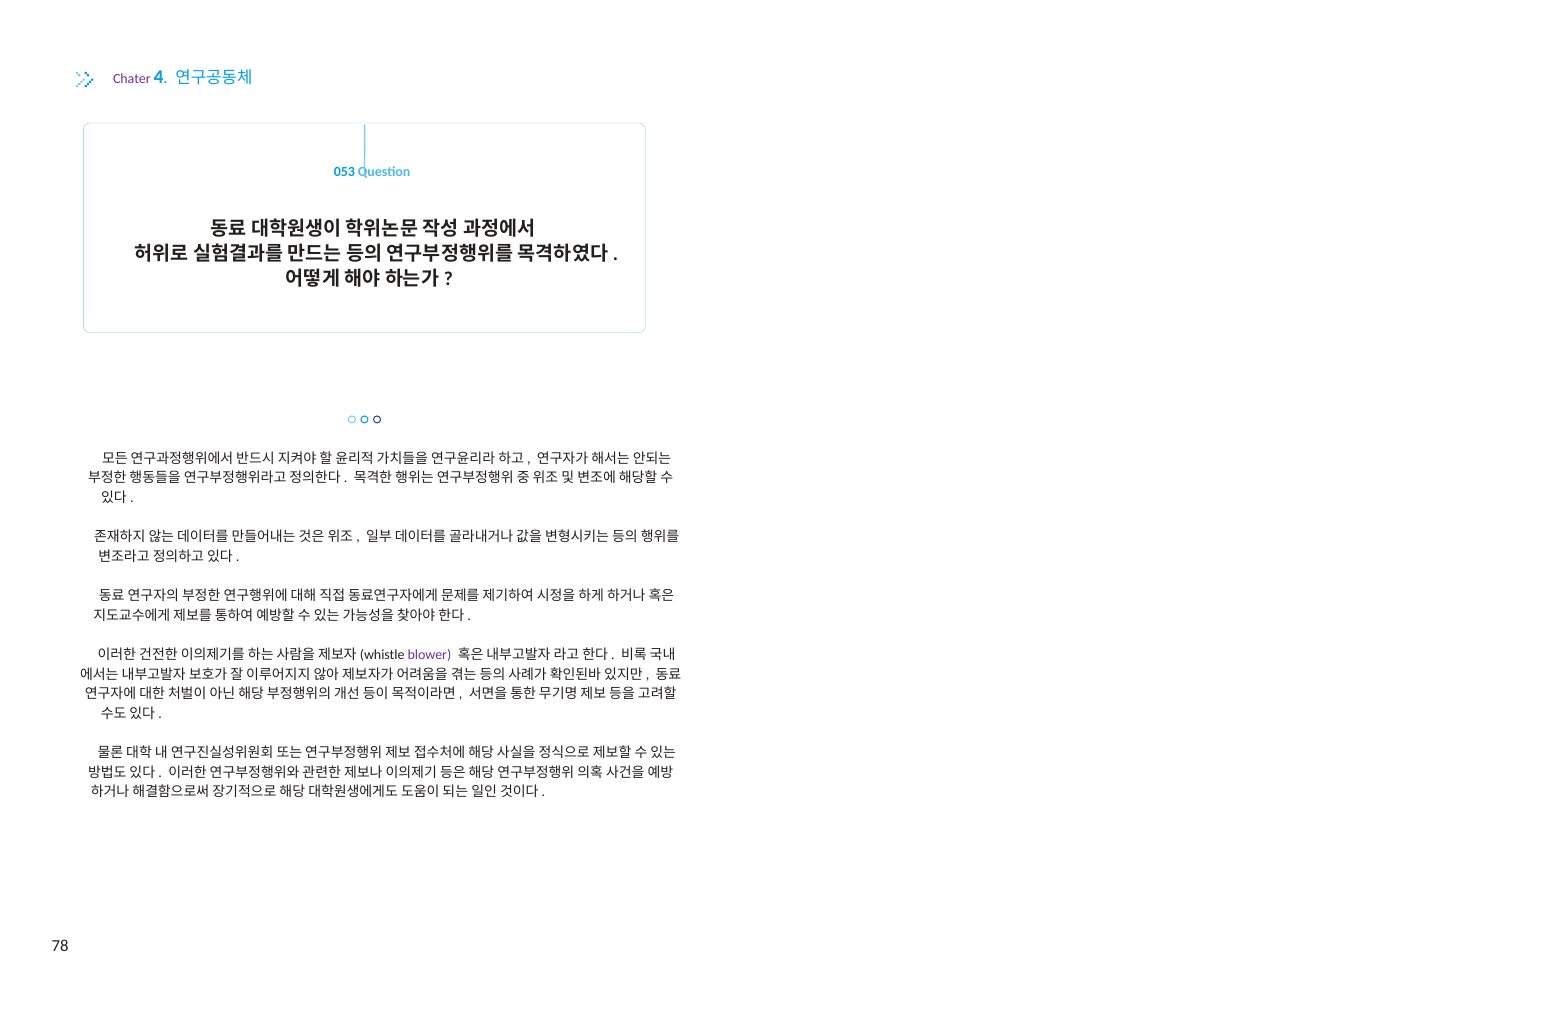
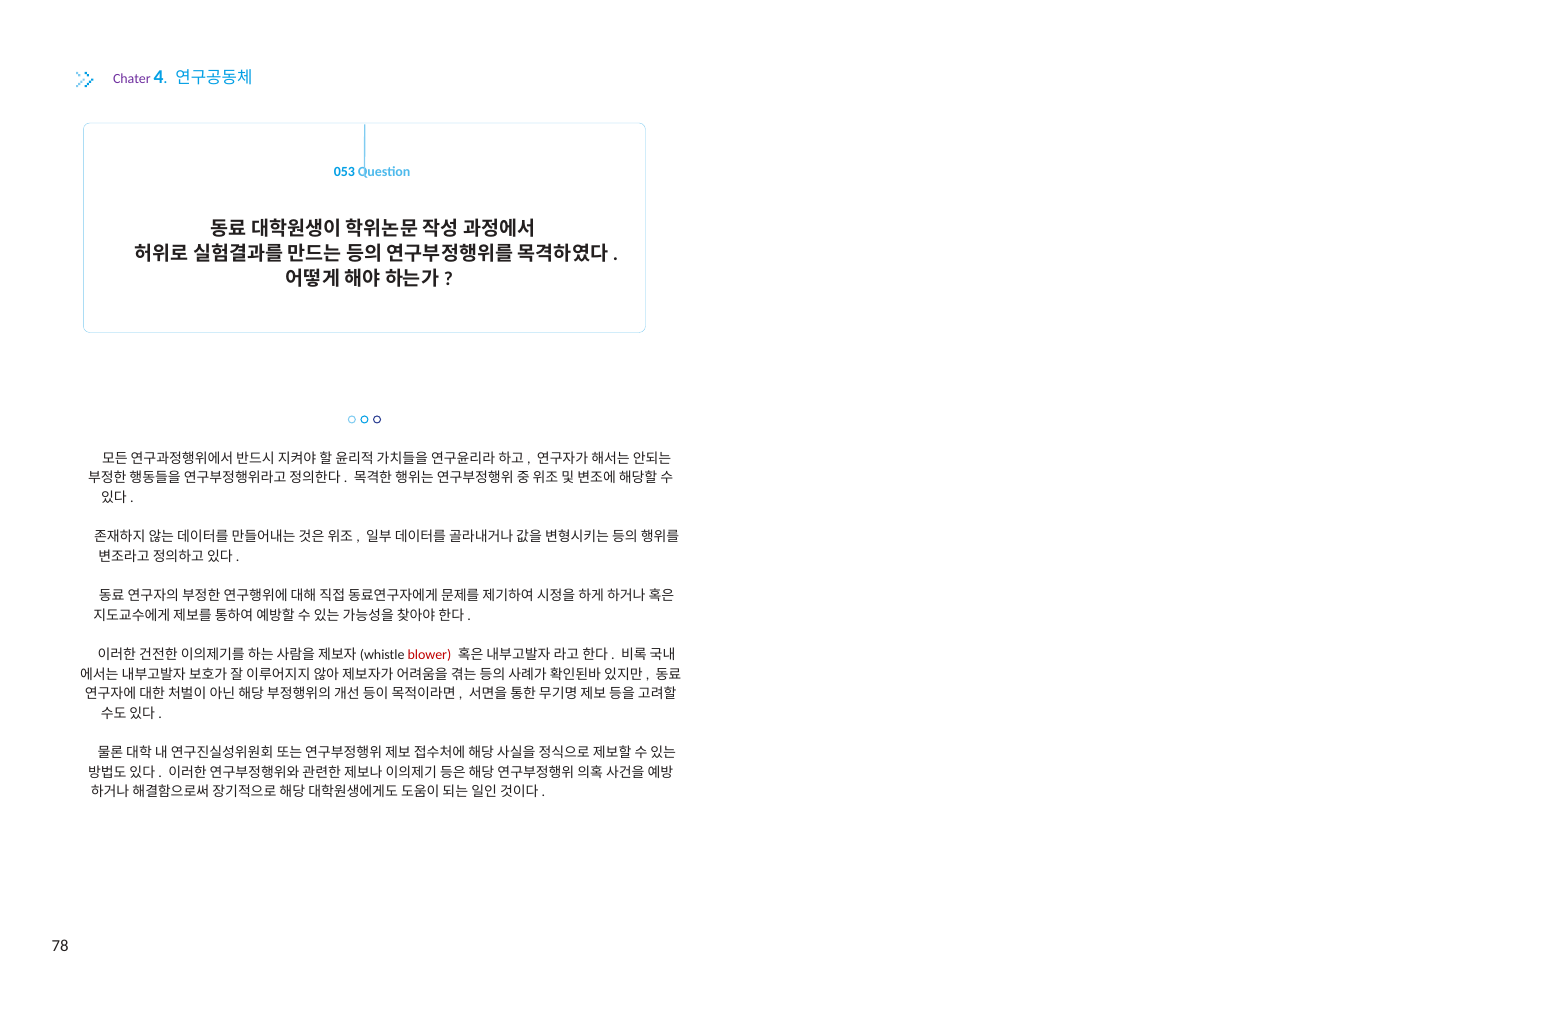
blower colour: purple -> red (429, 655)
